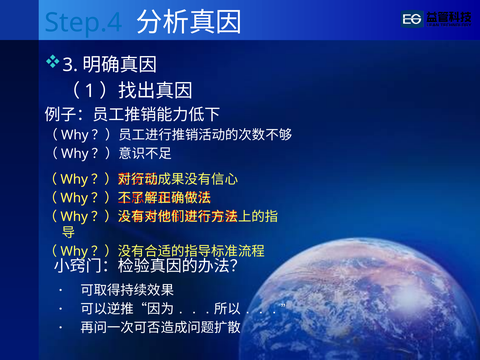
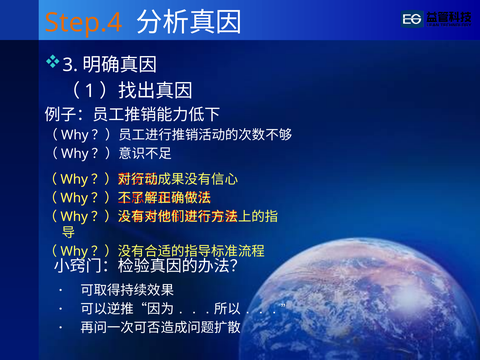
Step.4 colour: blue -> orange (83, 23)
